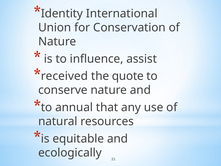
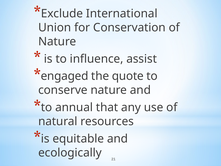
Identity: Identity -> Exclude (62, 13)
received: received -> engaged (65, 76)
